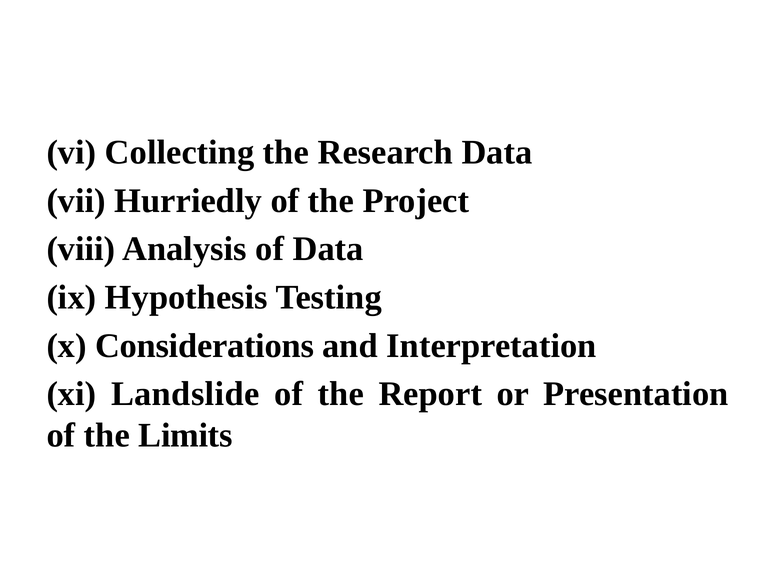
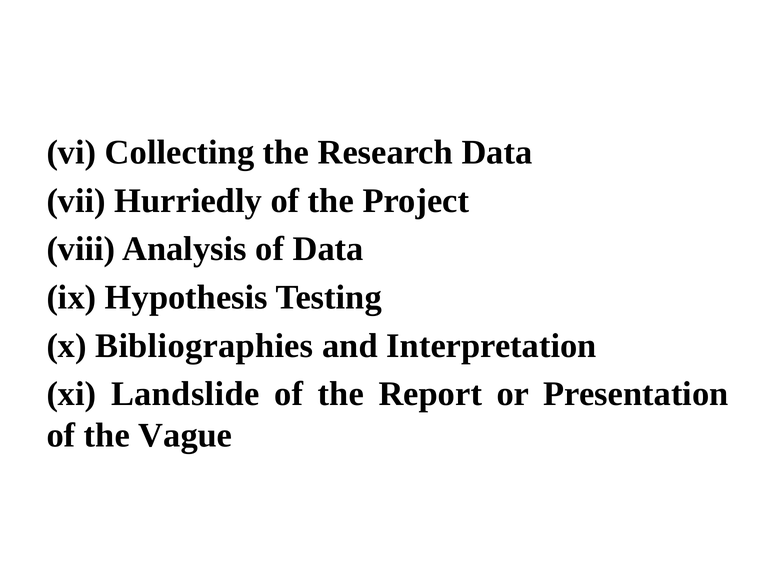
Considerations: Considerations -> Bibliographies (204, 346)
Limits: Limits -> Vague (185, 435)
